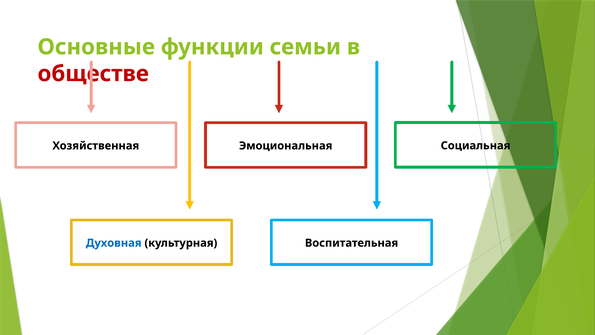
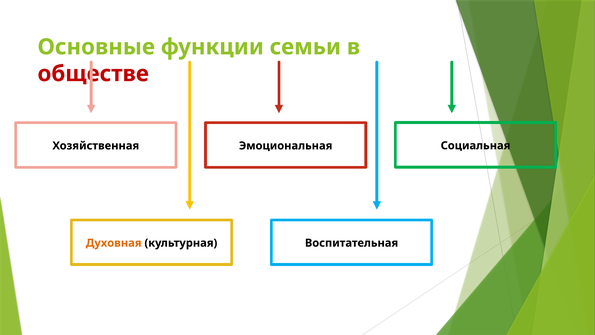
Духовная colour: blue -> orange (114, 243)
